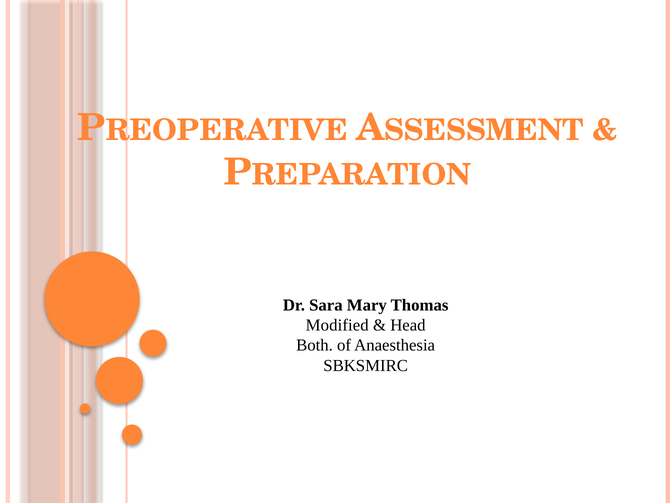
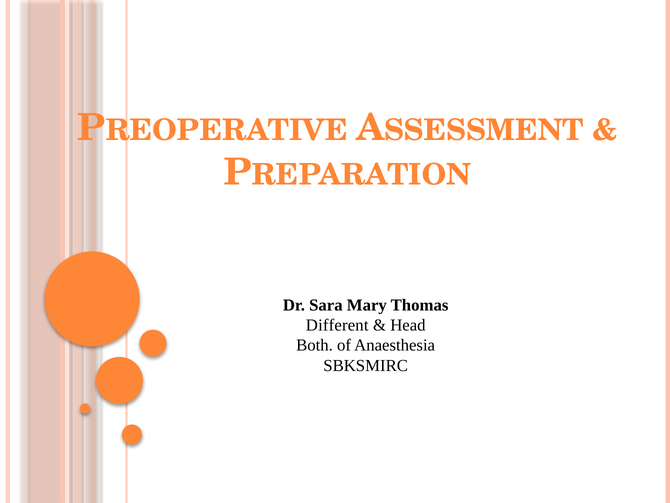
Modified: Modified -> Different (337, 325)
